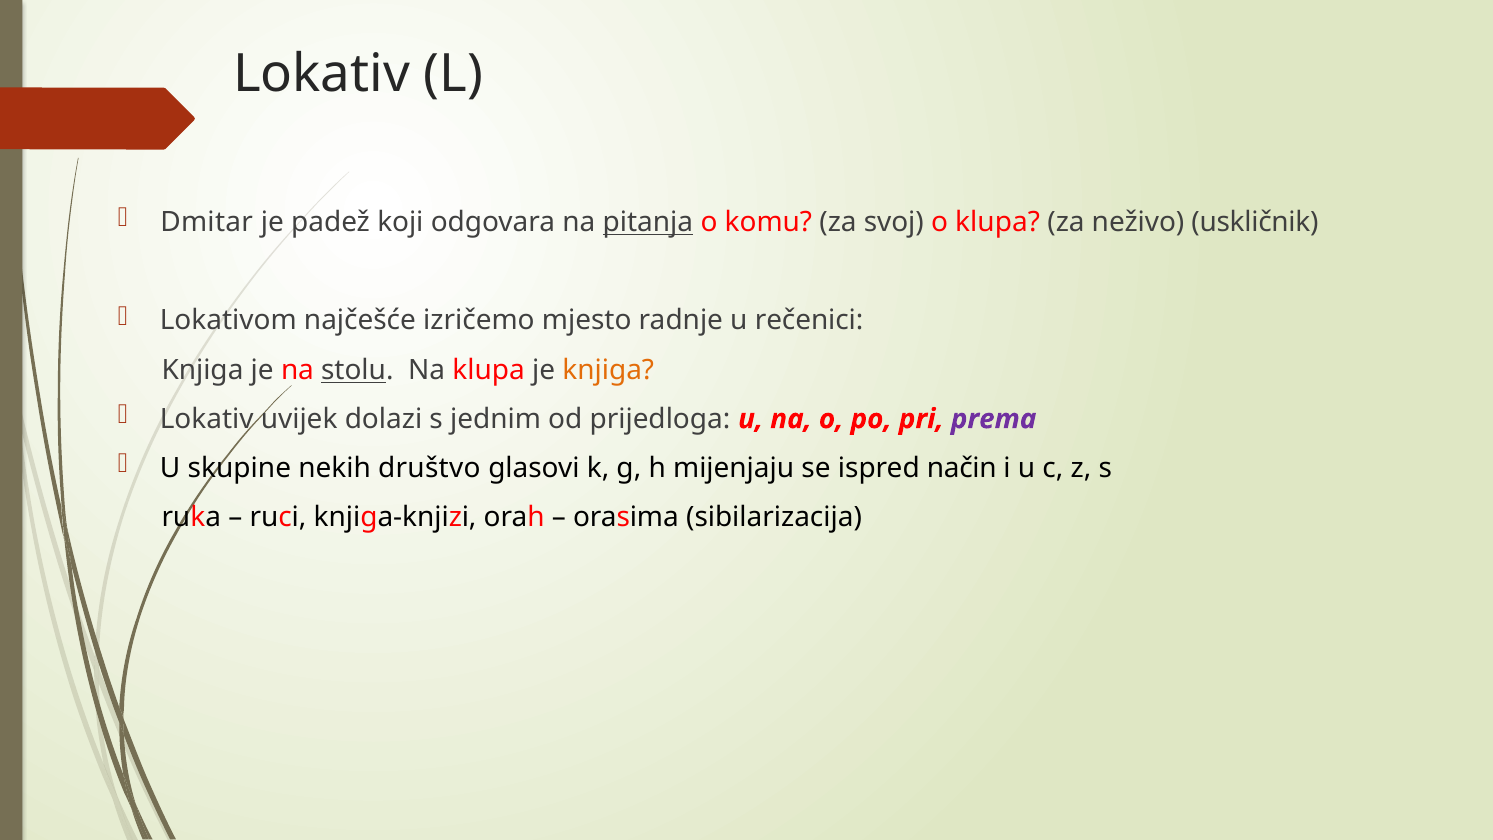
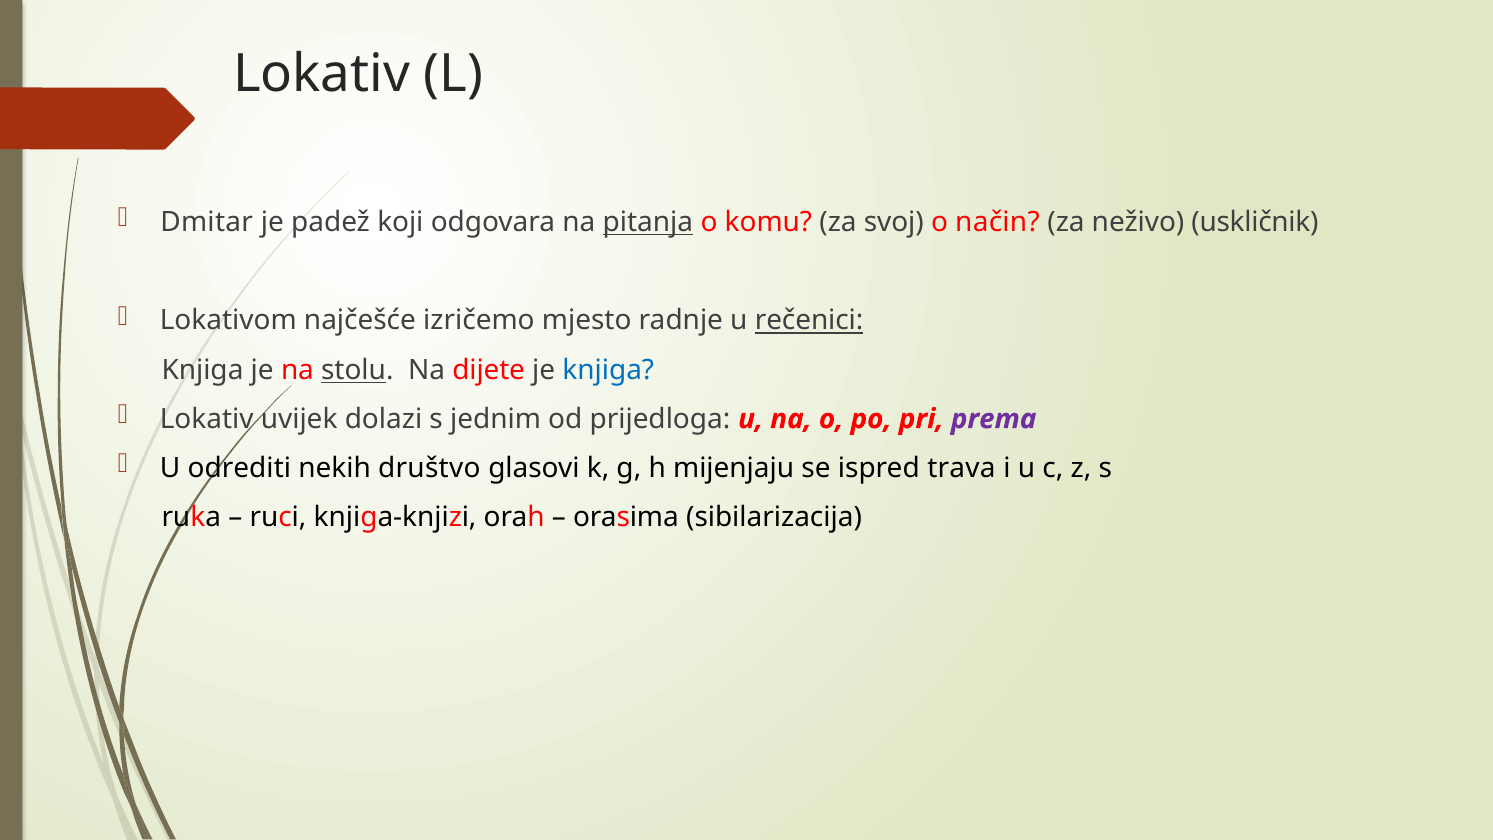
o klupa: klupa -> način (997, 222)
rečenici underline: none -> present (809, 321)
Na klupa: klupa -> dijete (489, 370)
knjiga colour: orange -> blue (608, 370)
skupine: skupine -> odrediti (239, 468)
način: način -> trava (961, 468)
